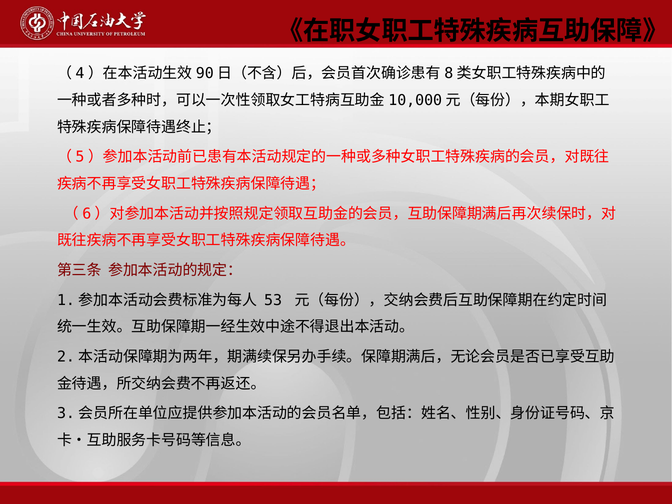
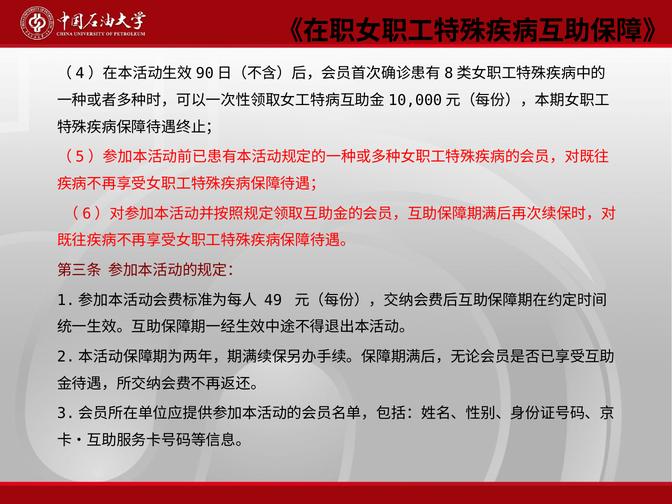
53: 53 -> 49 (273, 300)
